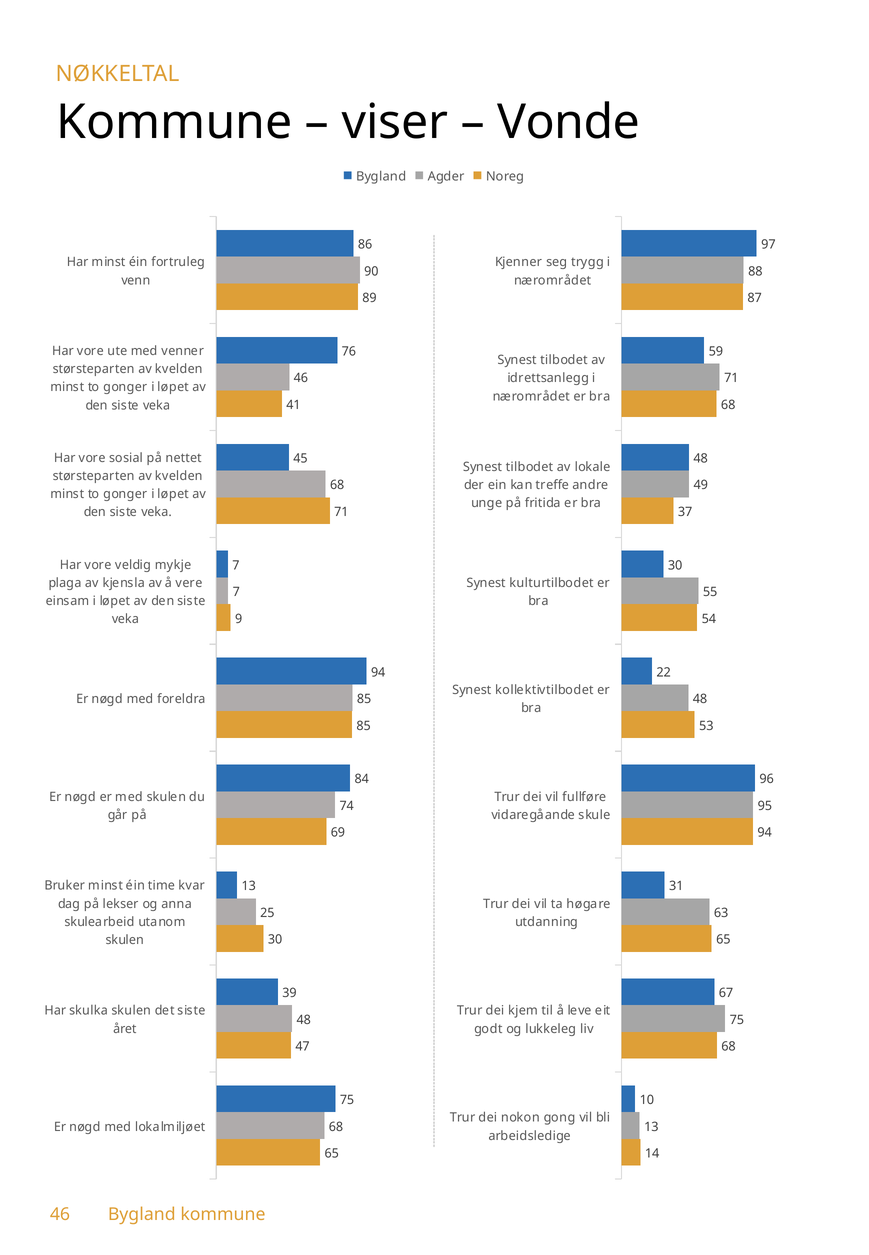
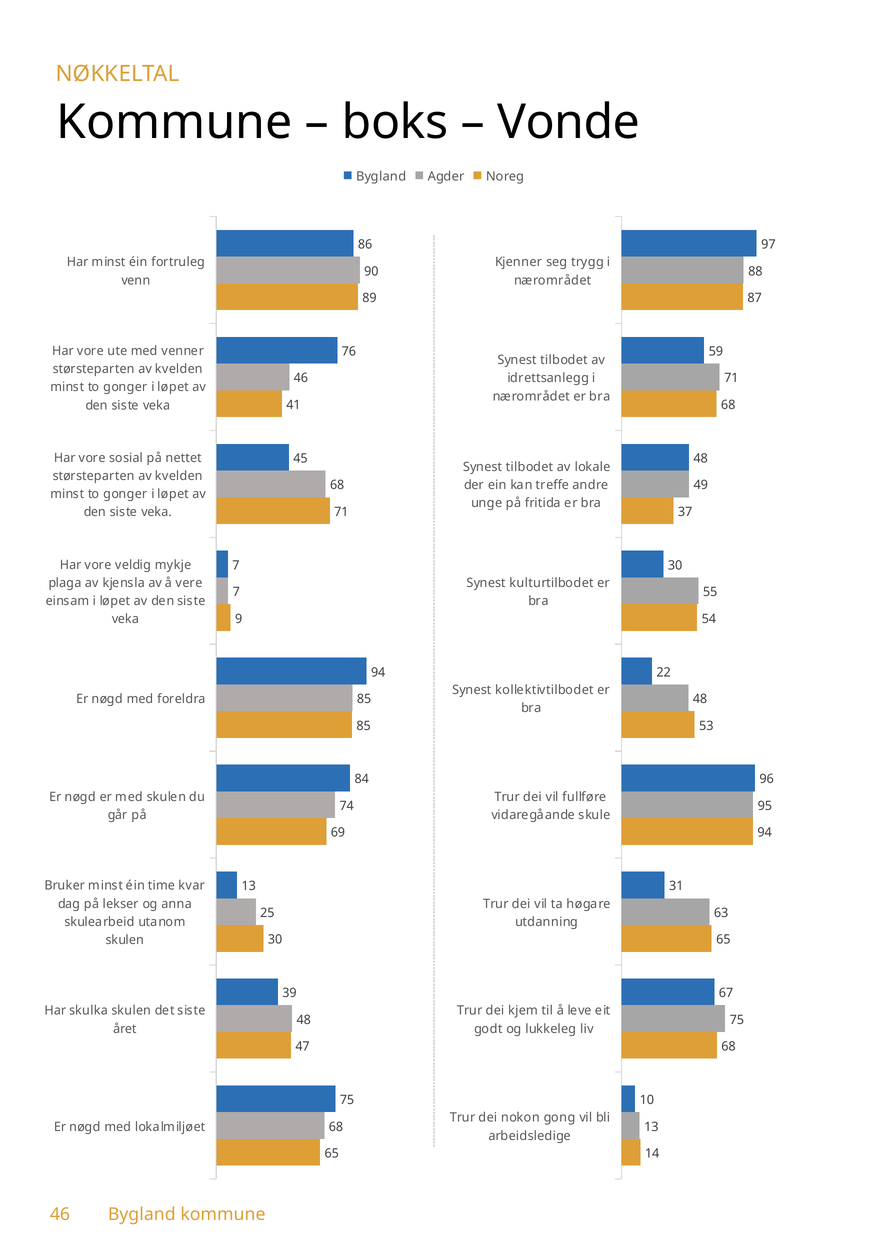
viser: viser -> boks (395, 122)
